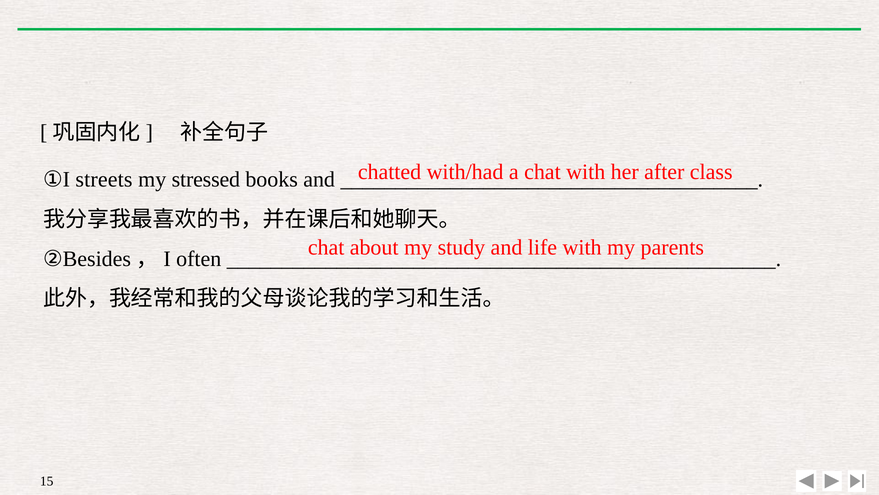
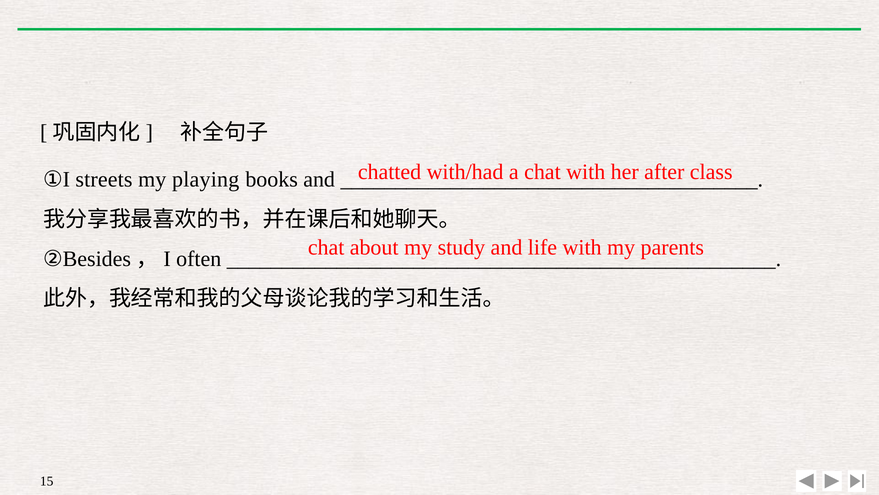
stressed: stressed -> playing (206, 179)
